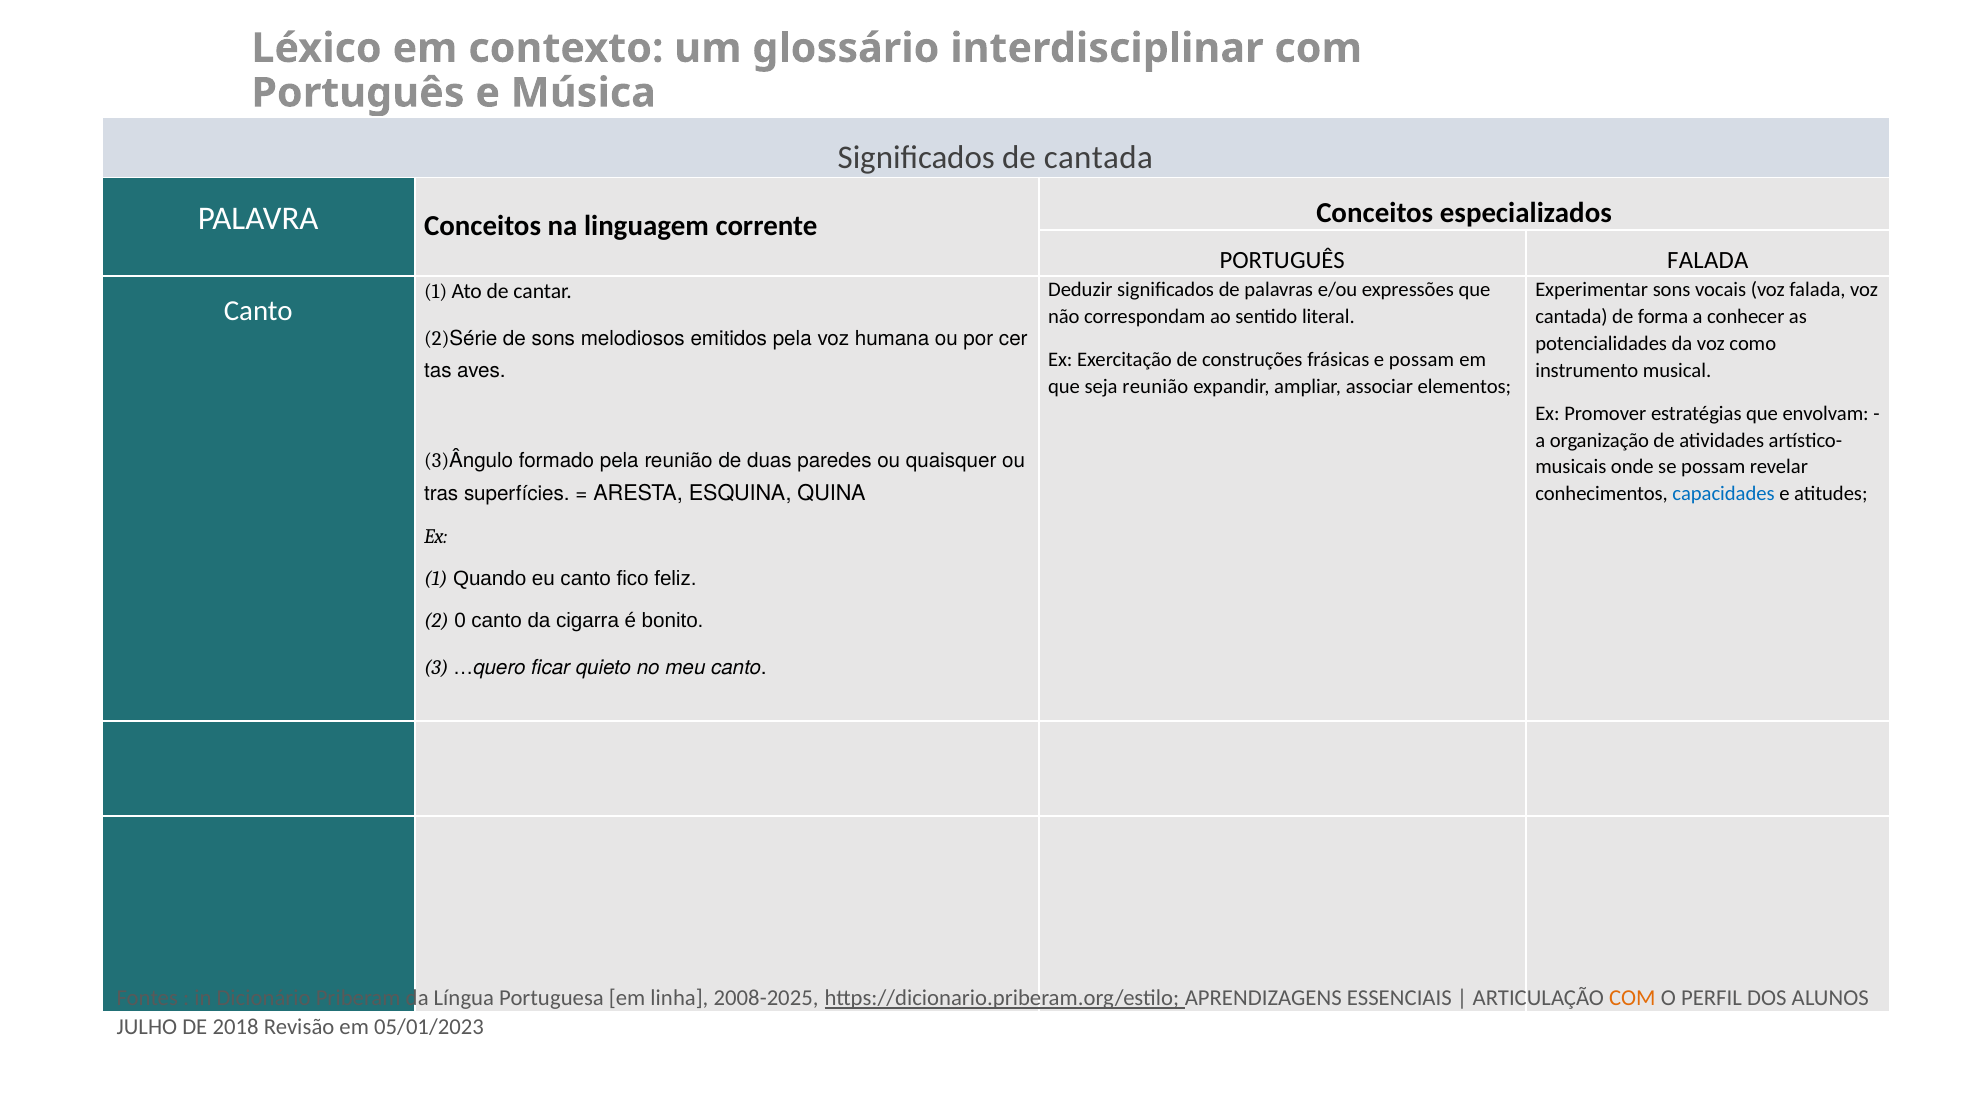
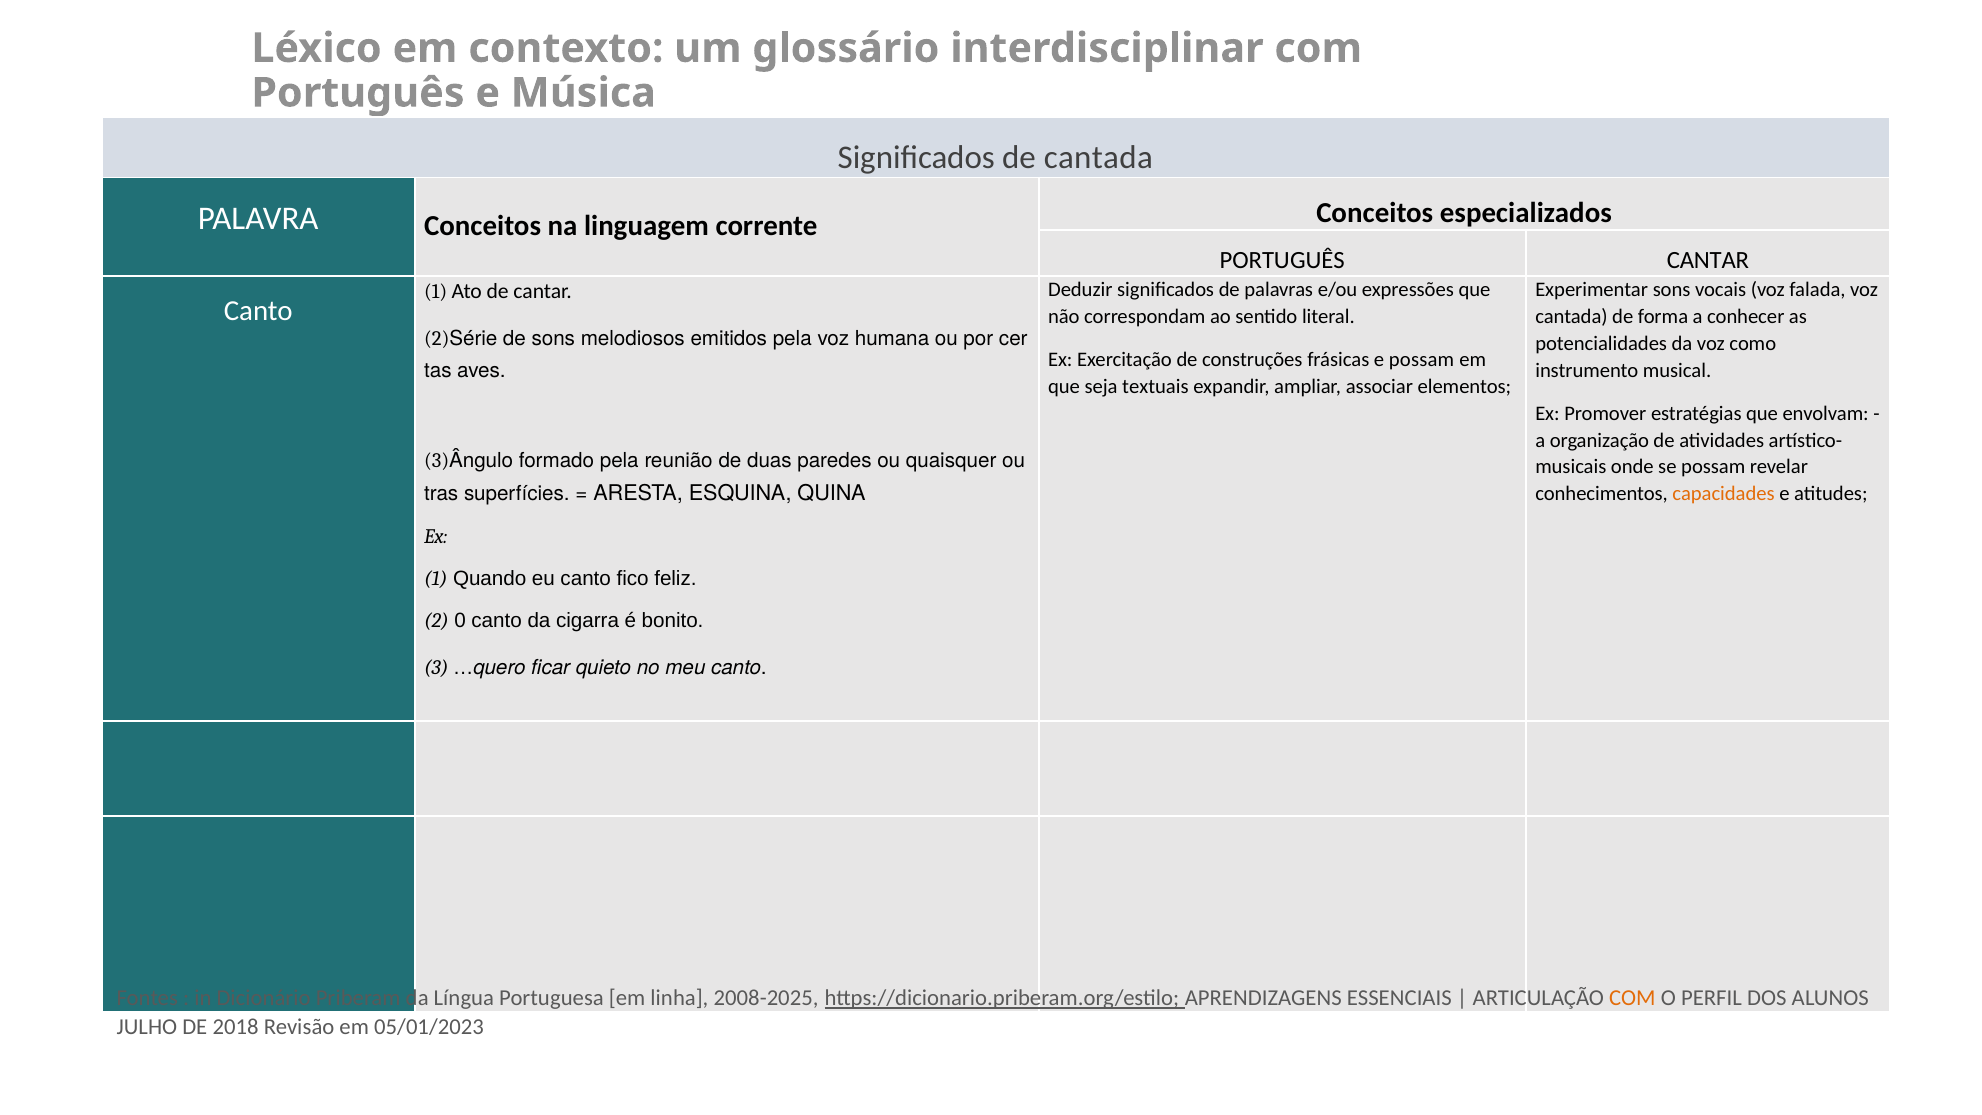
PORTUGUÊS FALADA: FALADA -> CANTAR (1708, 261)
seja reunião: reunião -> textuais (1155, 387)
capacidades colour: blue -> orange (1723, 494)
